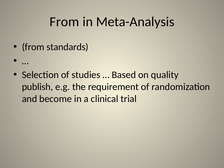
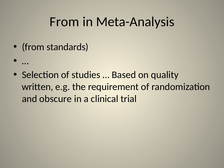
publish: publish -> written (37, 87)
become: become -> obscure (56, 99)
